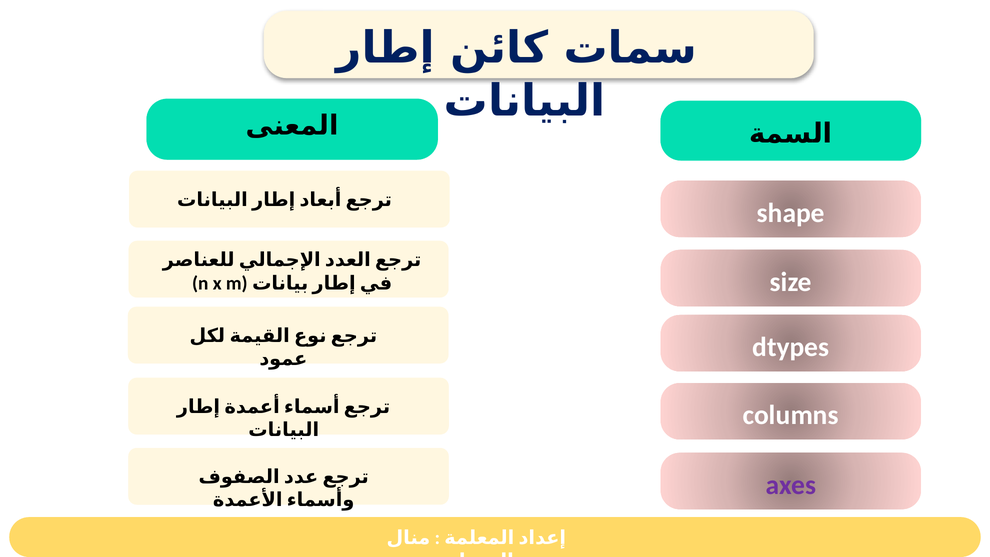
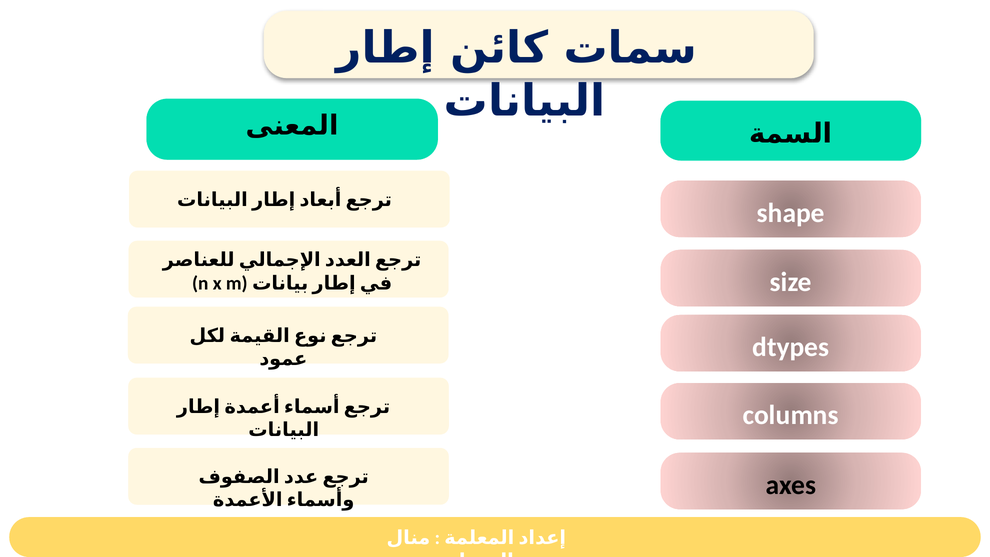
axes colour: purple -> black (791, 485)
